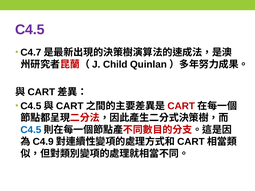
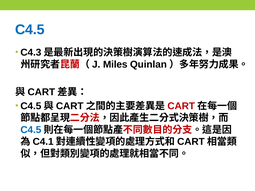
C4.5 colour: purple -> blue (30, 30)
C4.7: C4.7 -> C4.3 (31, 53)
Child: Child -> Miles (115, 64)
C4.9: C4.9 -> C4.1 (43, 142)
